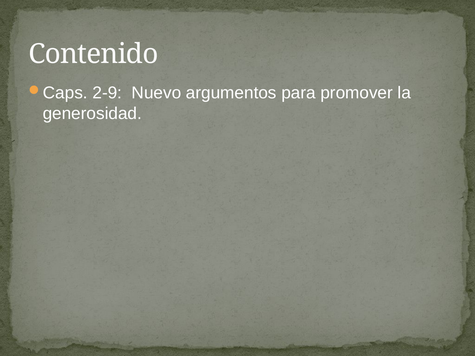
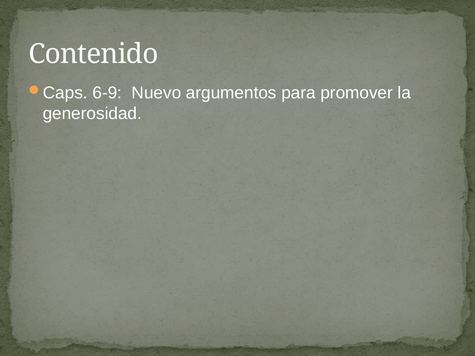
2-9: 2-9 -> 6-9 (107, 93)
